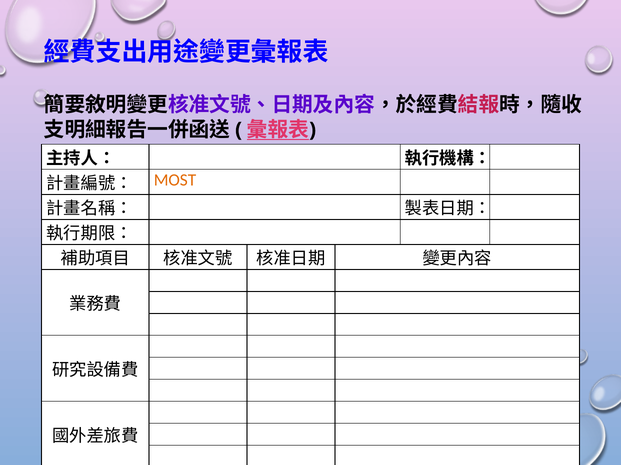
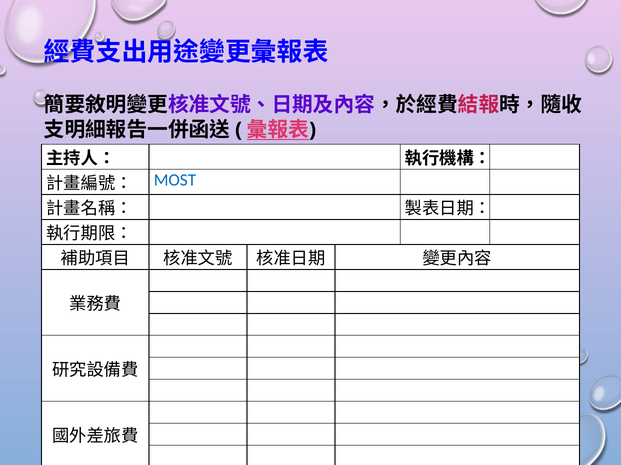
MOST colour: orange -> blue (175, 180)
